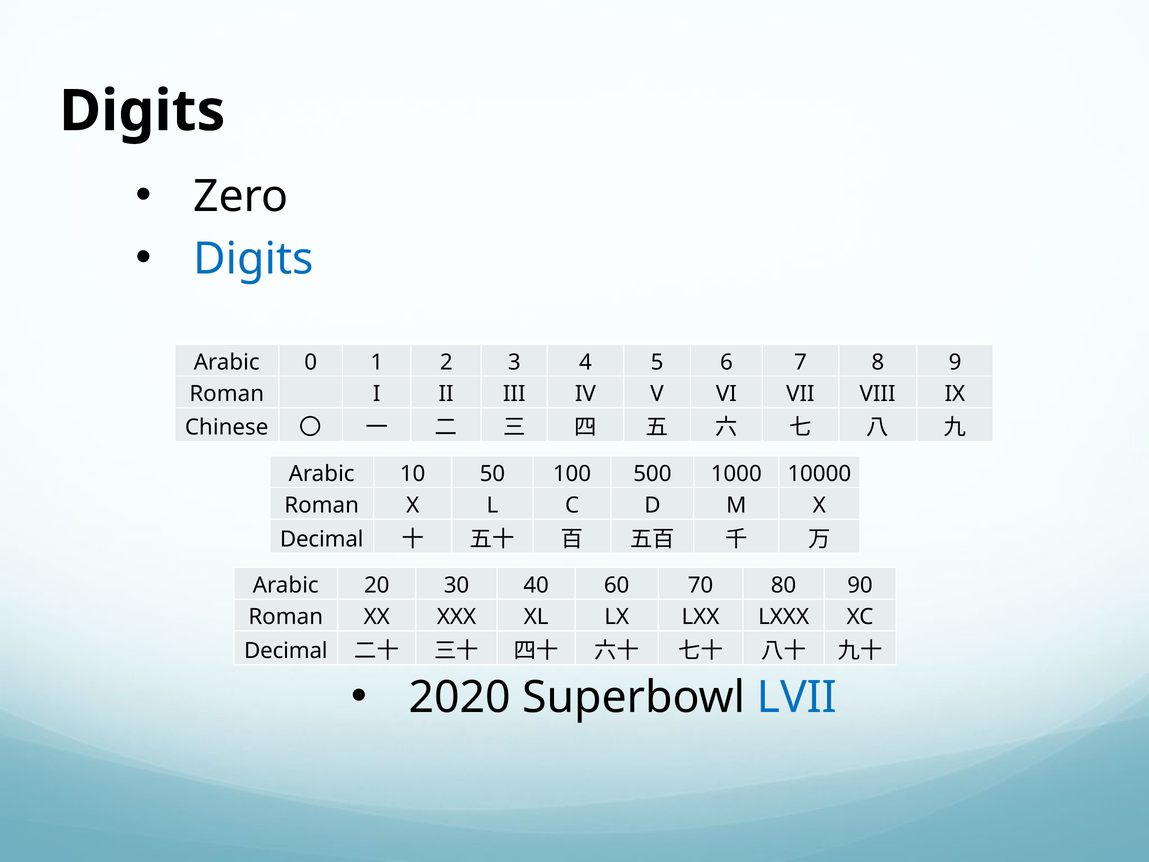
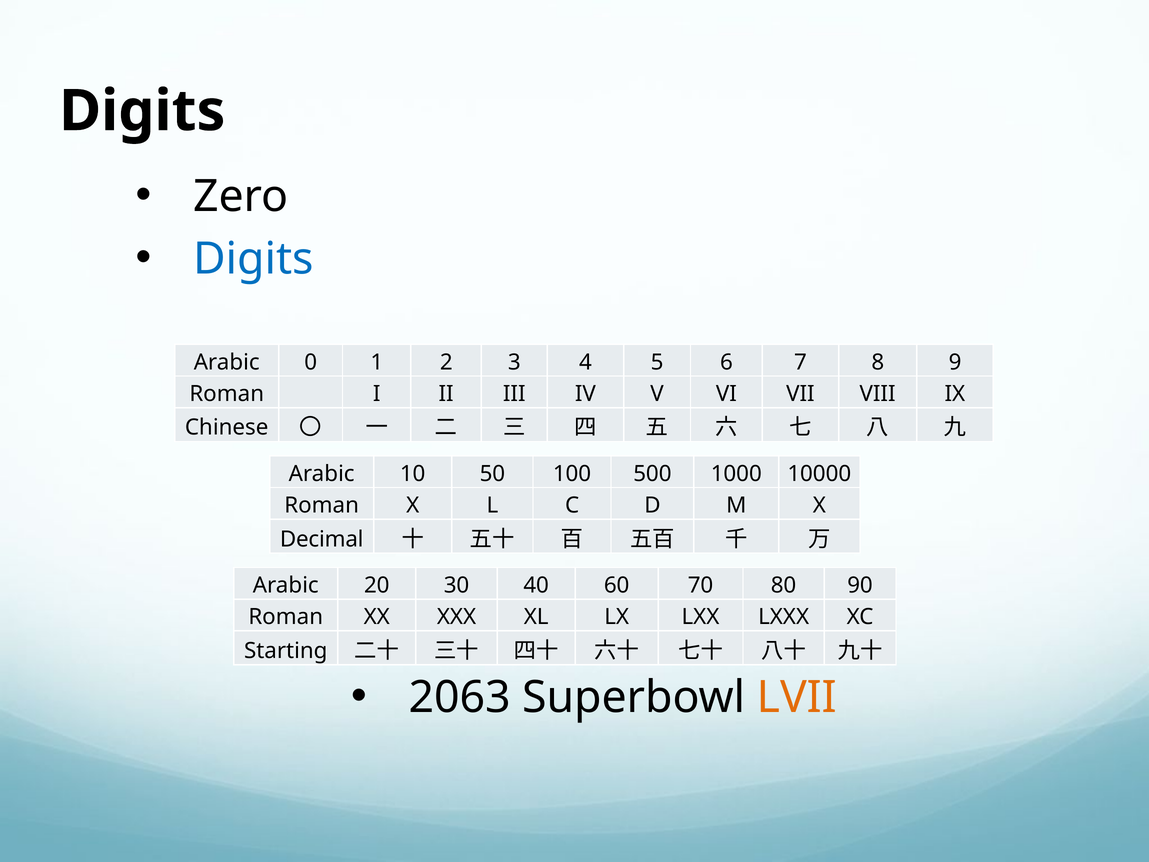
Decimal: Decimal -> Starting (286, 651)
2020: 2020 -> 2063 (460, 697)
LVII colour: blue -> orange (797, 697)
